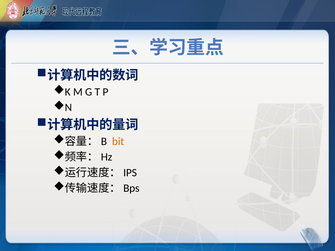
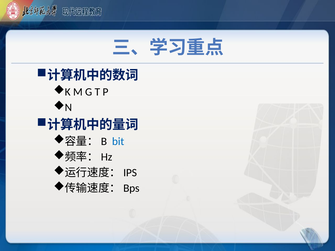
bit colour: orange -> blue (118, 141)
